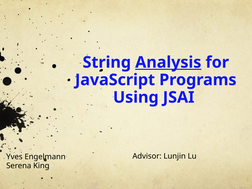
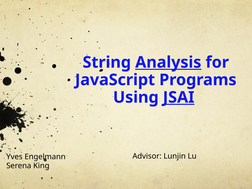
JSAI underline: none -> present (179, 97)
